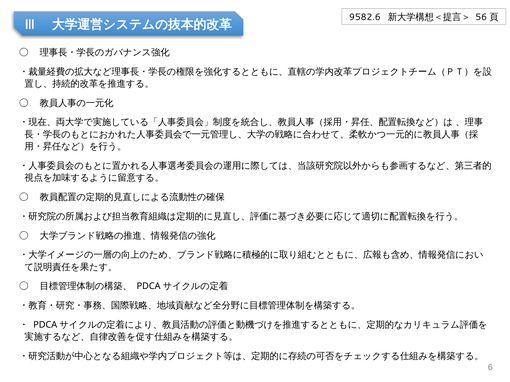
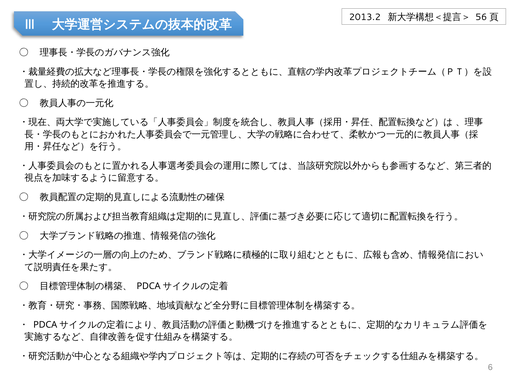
9582.6: 9582.6 -> 2013.2 (365, 17)
